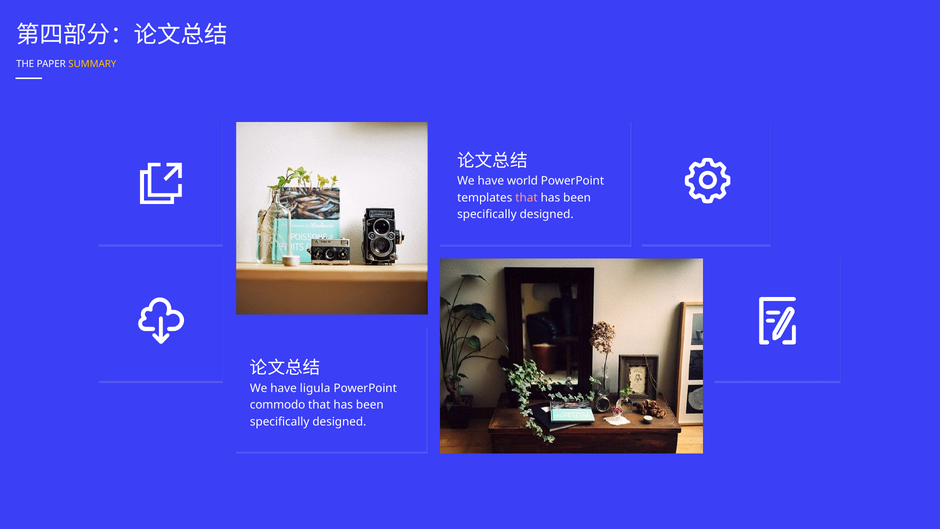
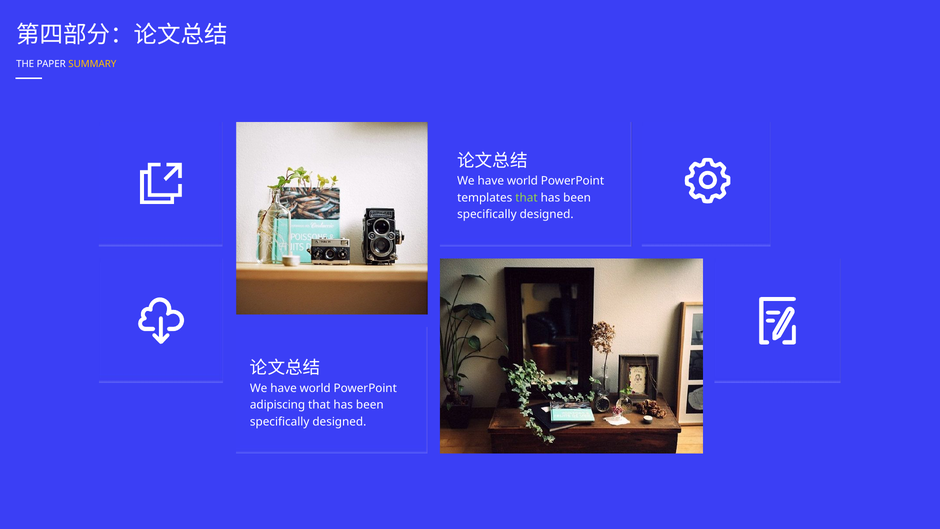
that colour: pink -> light green (526, 198)
ligula: ligula -> world (315, 388)
commodo: commodo -> adipiscing (278, 405)
